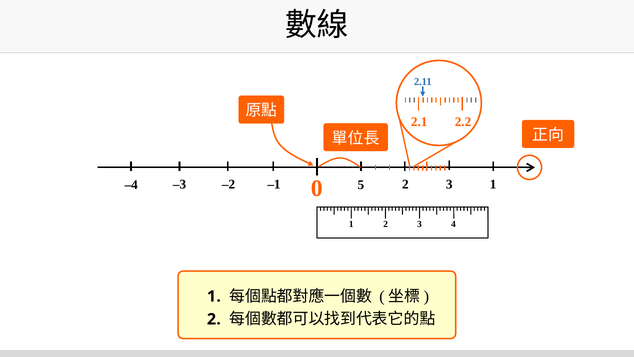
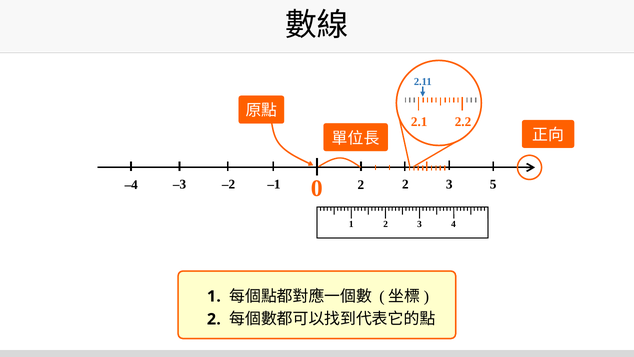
0 5: 5 -> 2 (361, 185)
3 1: 1 -> 5 (493, 184)
